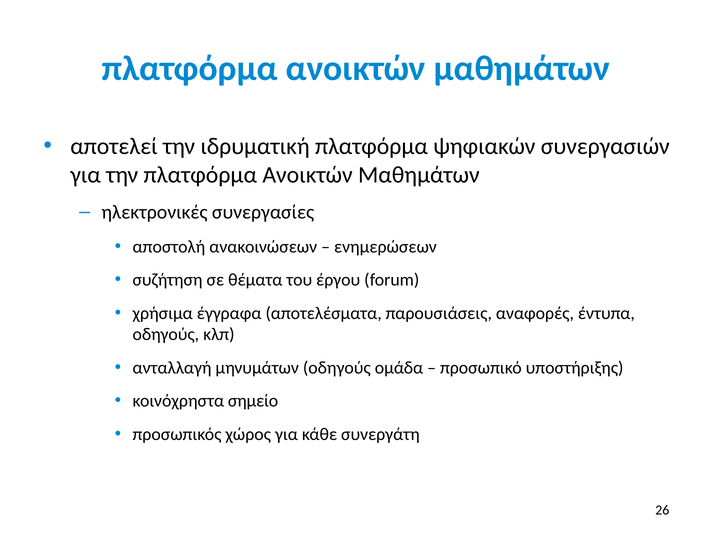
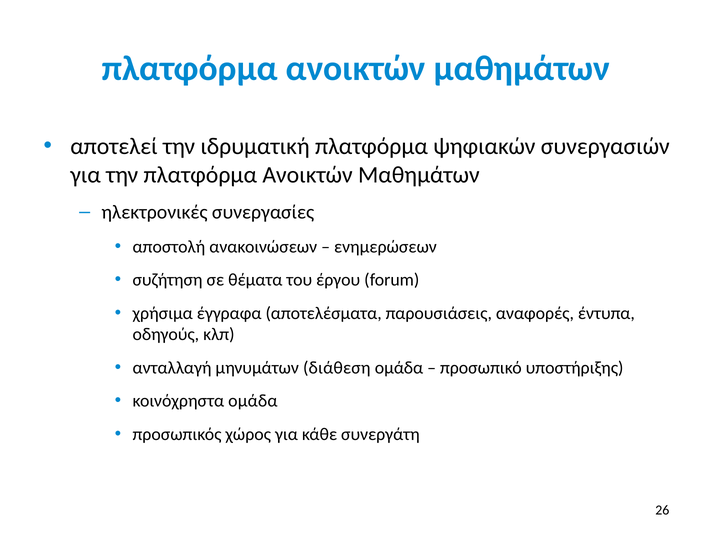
μηνυμάτων οδηγούς: οδηγούς -> διάθεση (337, 368)
κοινόχρηστα σημείο: σημείο -> ομάδα (253, 401)
